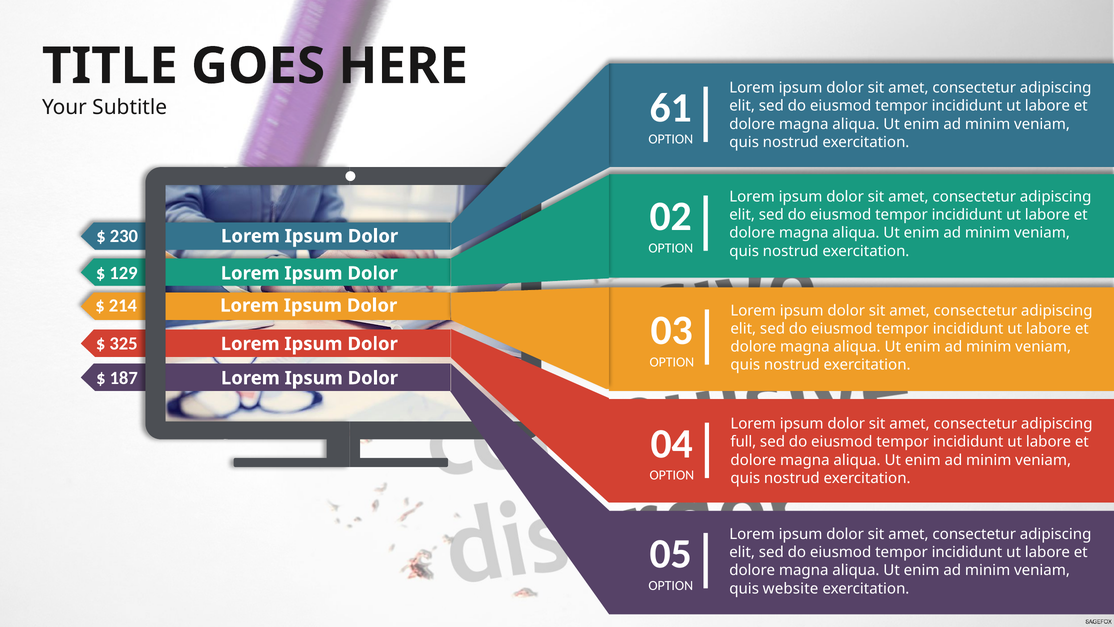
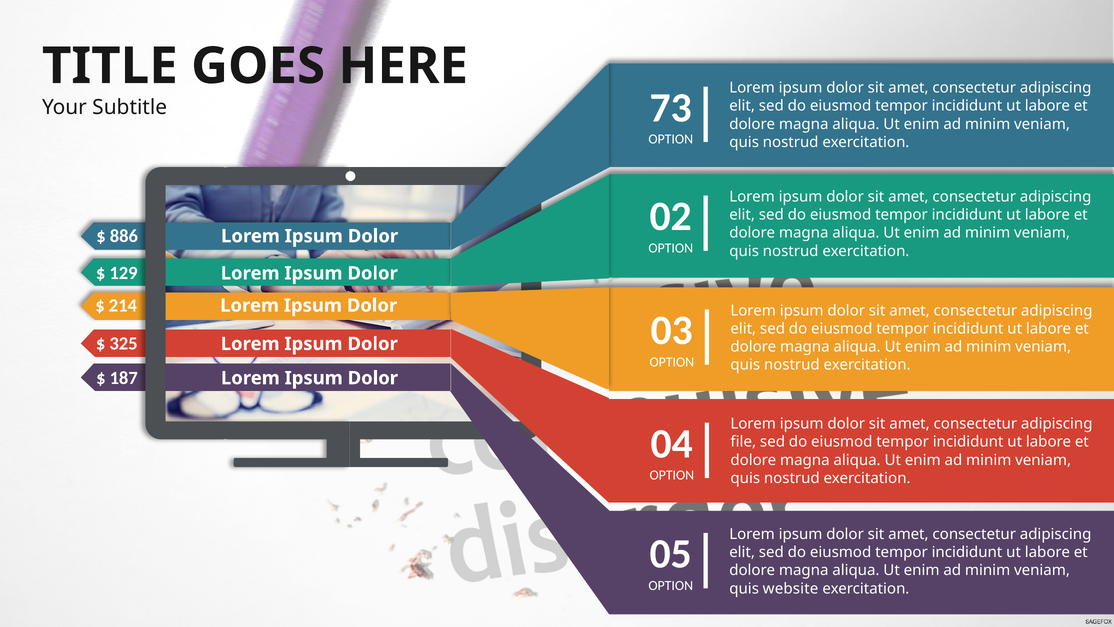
61: 61 -> 73 (671, 108)
230: 230 -> 886 (124, 236)
full: full -> file (743, 442)
